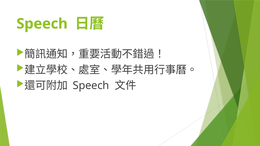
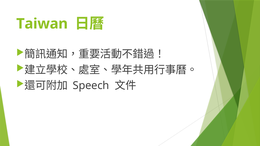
Speech: Speech -> Taiwan (42, 24)
